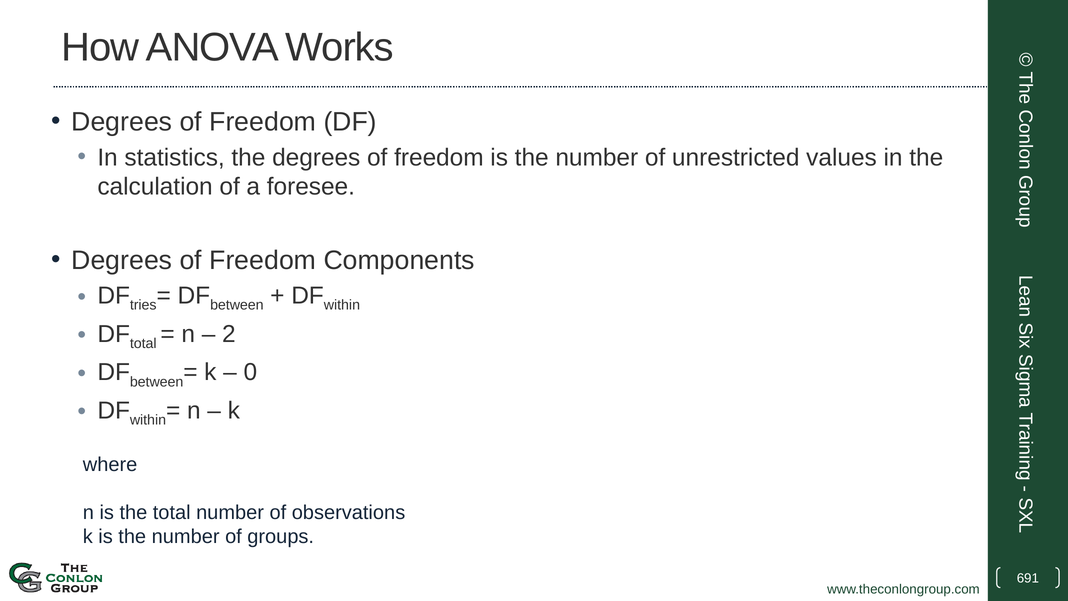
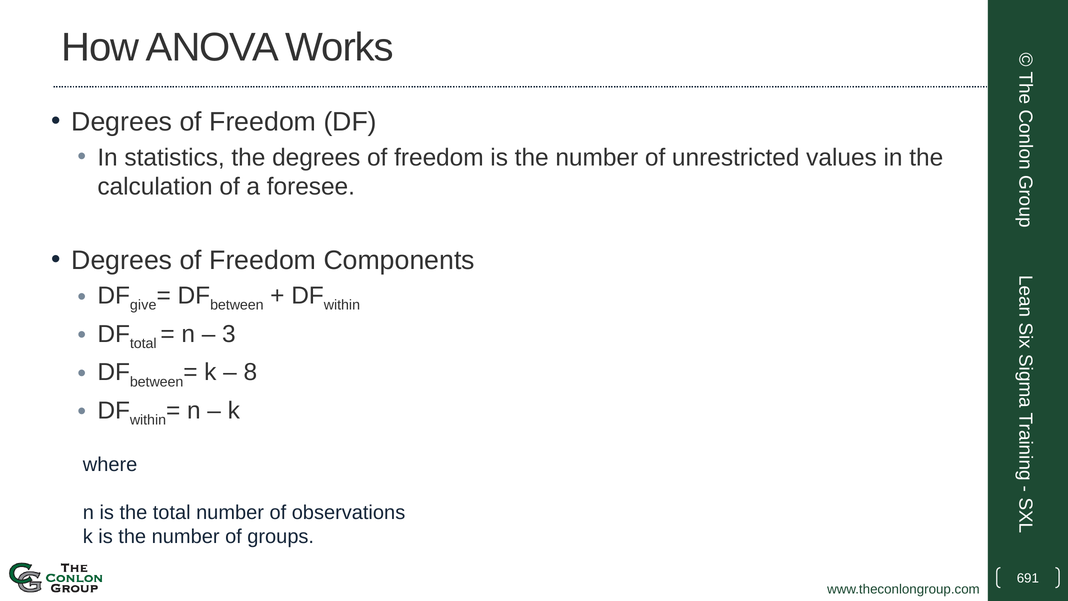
tries: tries -> give (143, 305)
2: 2 -> 3 (229, 334)
0: 0 -> 8 (250, 372)
